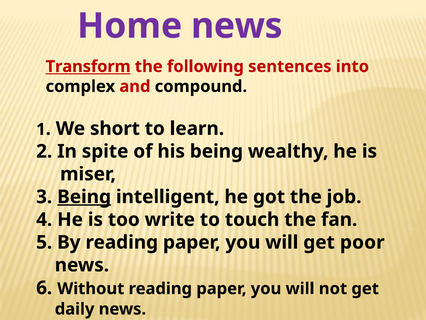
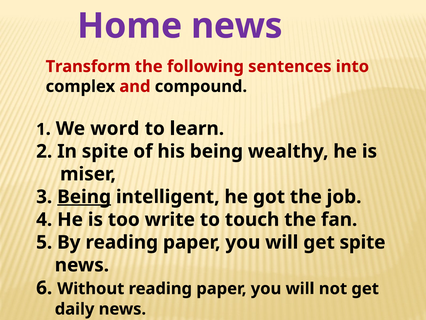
Transform underline: present -> none (88, 66)
short: short -> word (115, 128)
get poor: poor -> spite (362, 242)
